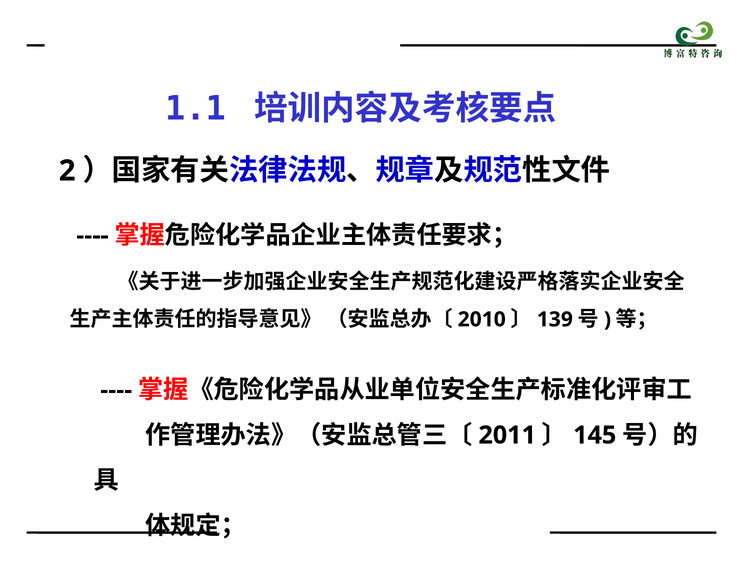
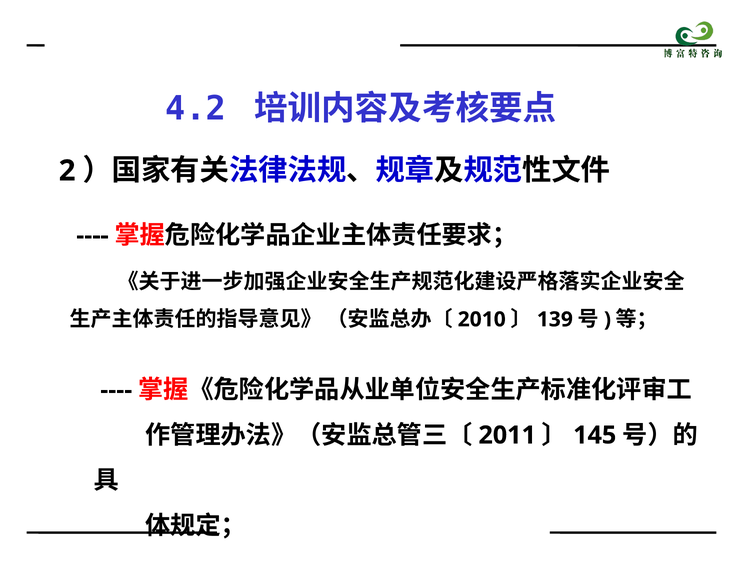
1.1: 1.1 -> 4.2 (196, 109)
